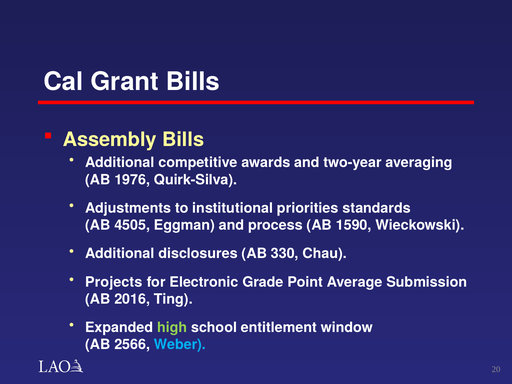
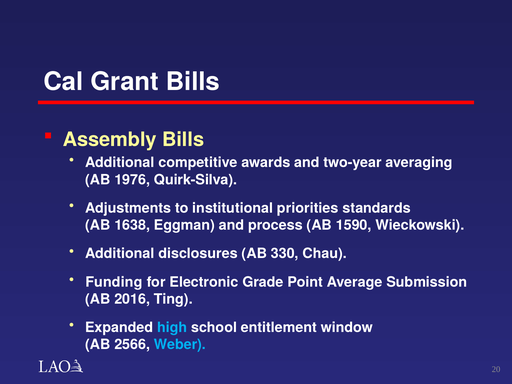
4505: 4505 -> 1638 (132, 225)
Projects: Projects -> Funding (114, 282)
high colour: light green -> light blue (172, 328)
